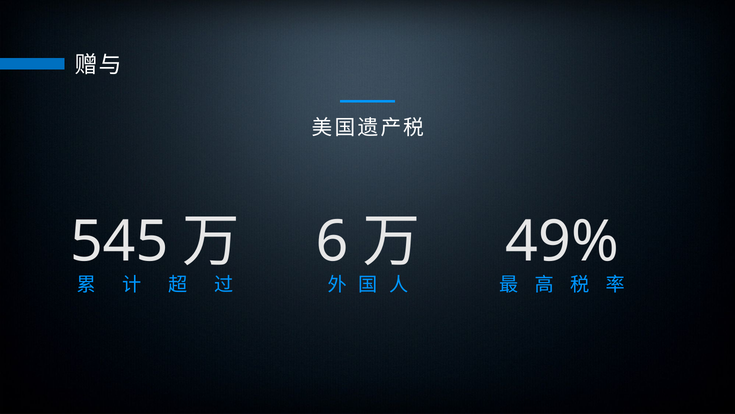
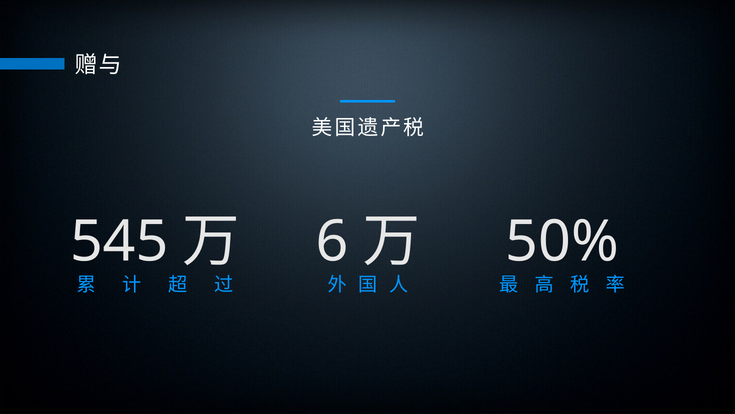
49%: 49% -> 50% (562, 241)
